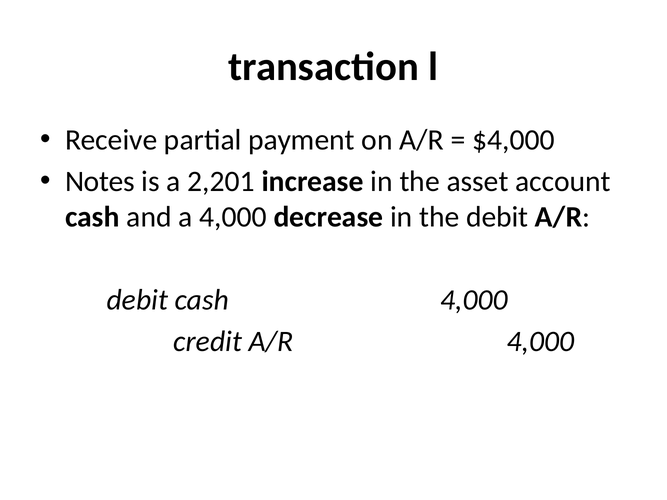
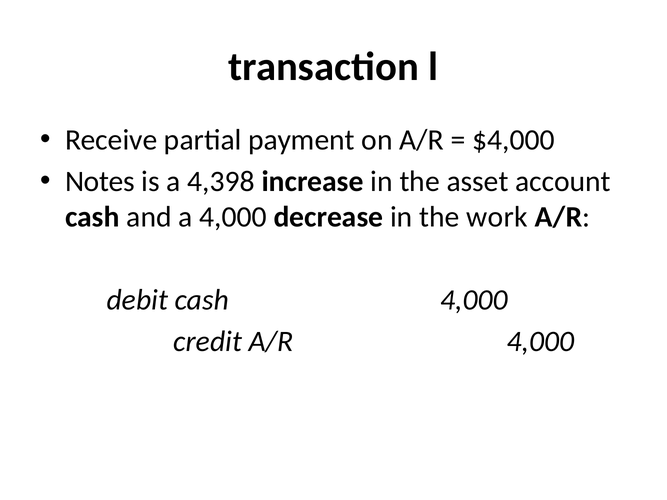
2,201: 2,201 -> 4,398 (221, 181)
the debit: debit -> work (497, 217)
